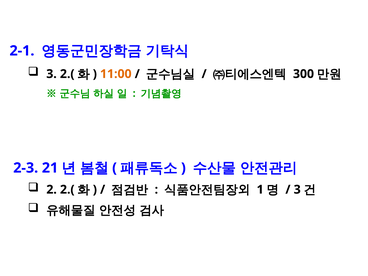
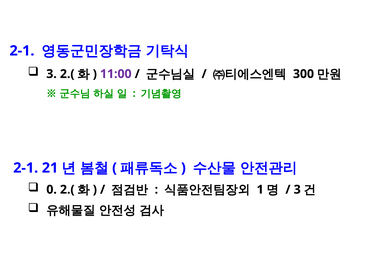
11:00 colour: orange -> purple (116, 74)
2-3: 2-3 -> 2-1 (26, 168)
2: 2 -> 0 (52, 190)
